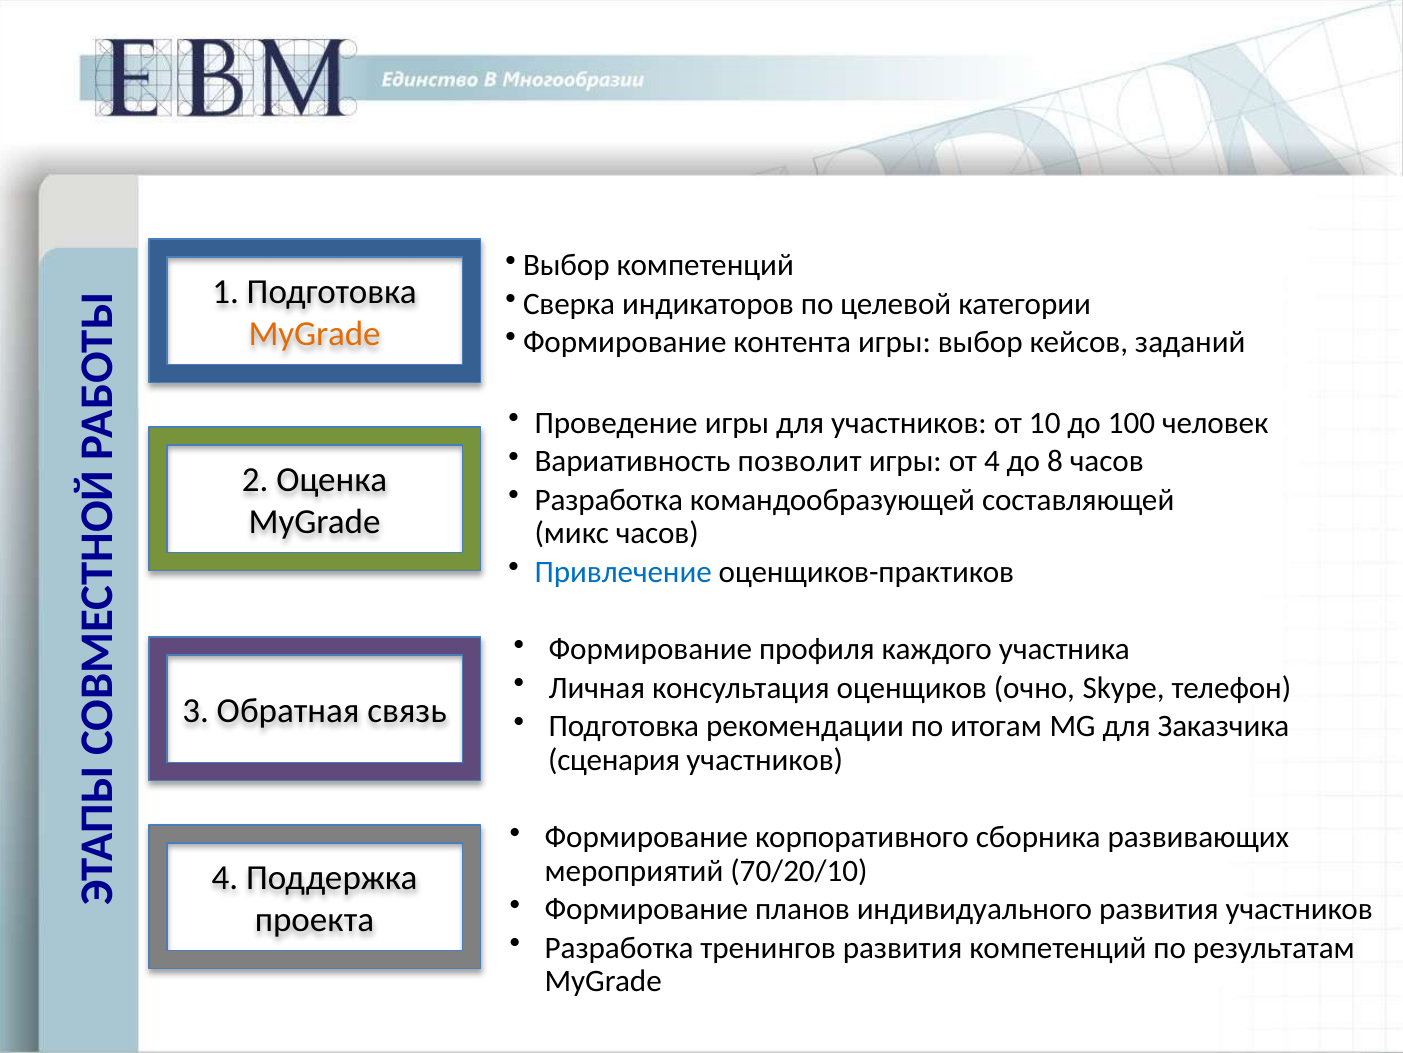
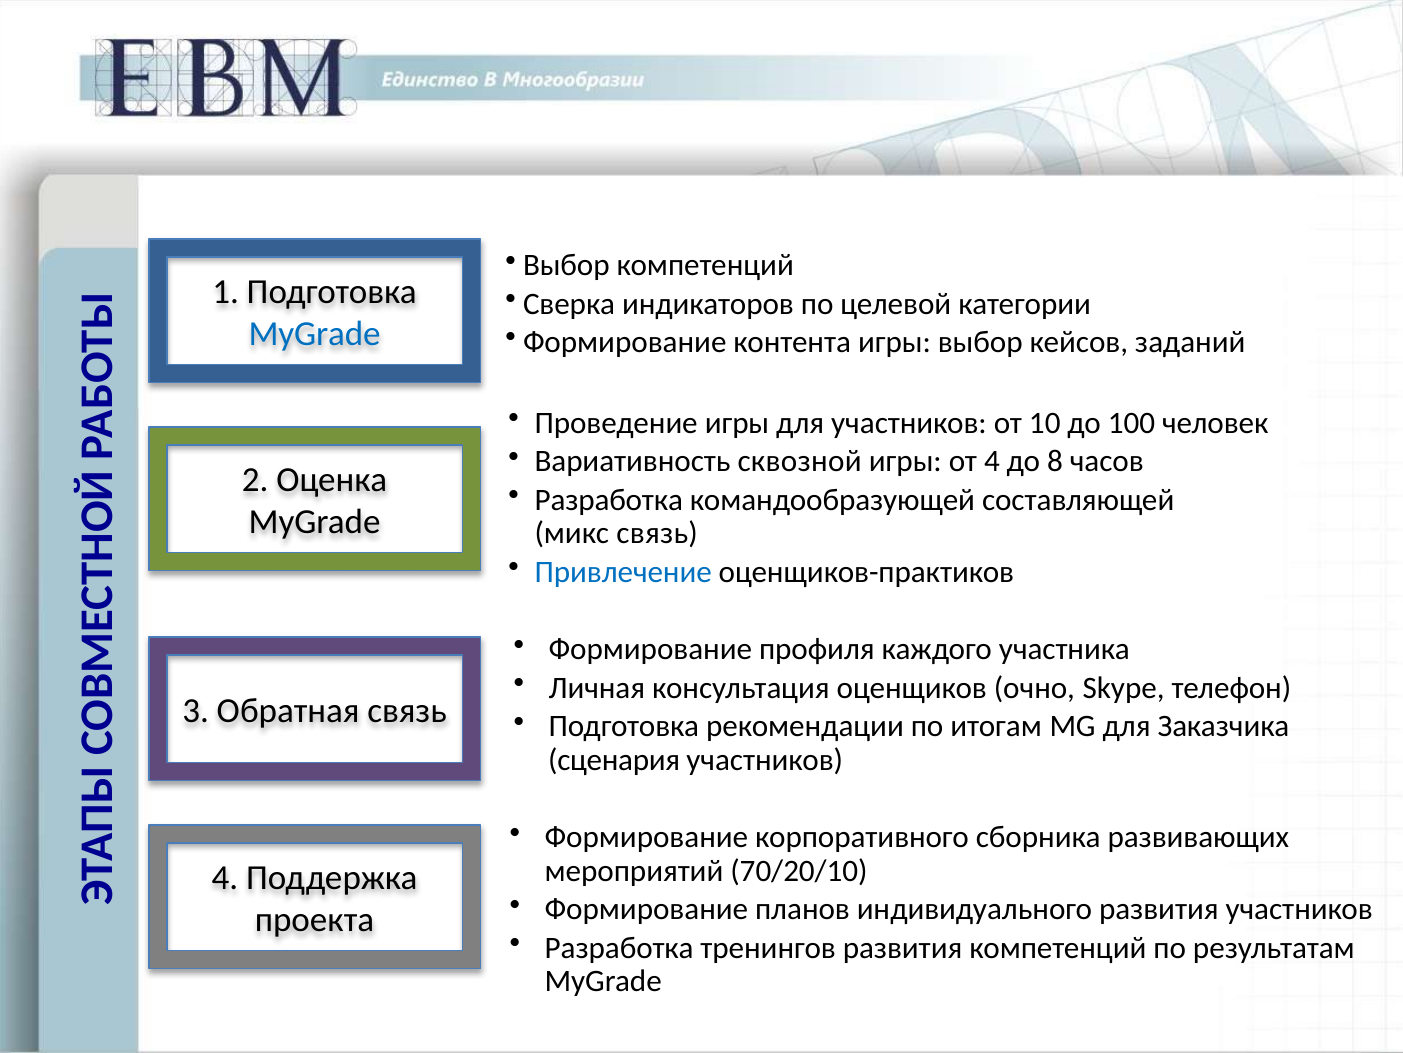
MyGrade colour: orange -> blue (315, 334)
позволит: позволит -> сквозной (800, 461)
микс часов: часов -> связь (657, 533)
